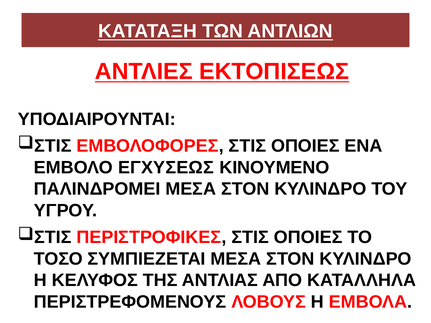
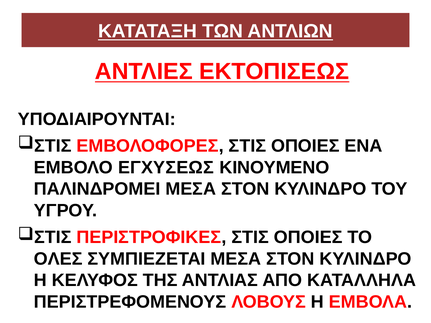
ΤΟΣΟ: ΤΟΣΟ -> ΟΛΕΣ (58, 259)
